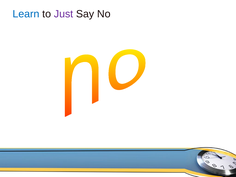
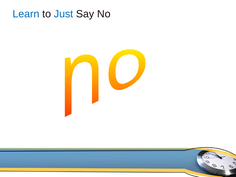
Just colour: purple -> blue (64, 14)
